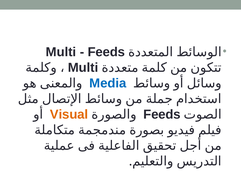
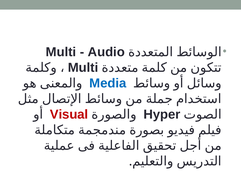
Feeds: Feeds -> Audio (106, 52)
Visual colour: orange -> red (69, 115)
Feeds: Feeds -> Hyper (162, 115)
